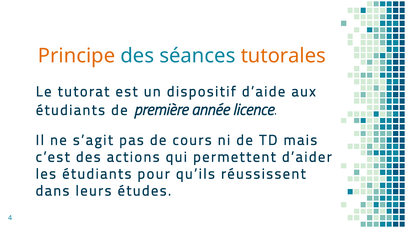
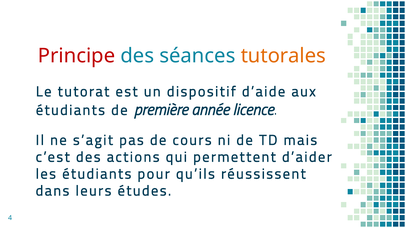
Principe colour: orange -> red (77, 56)
